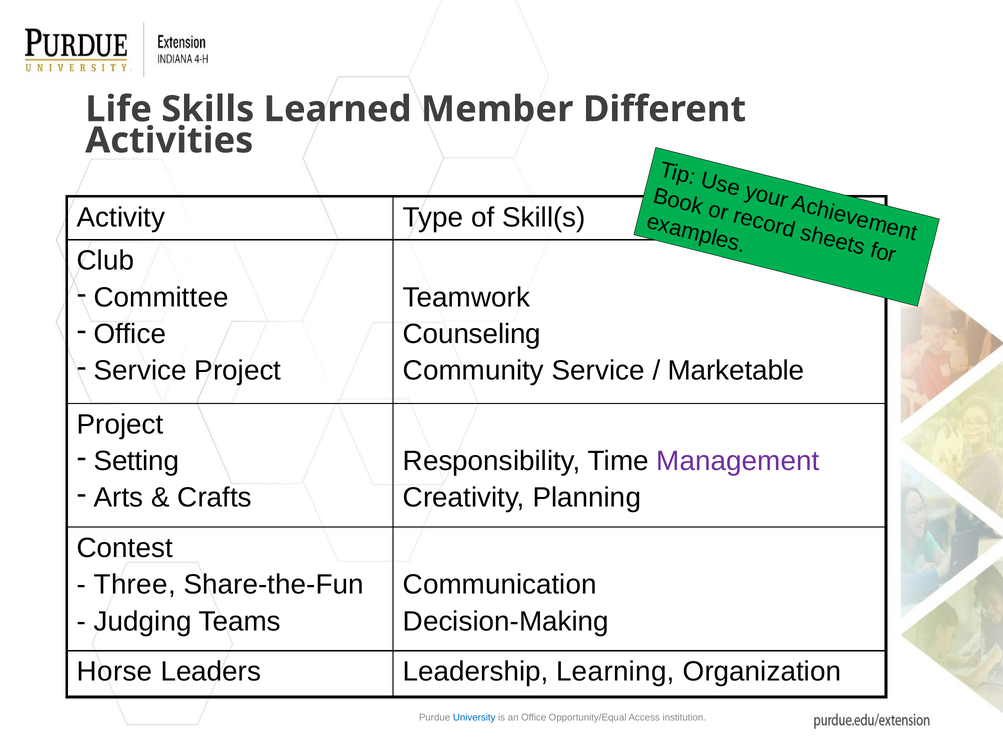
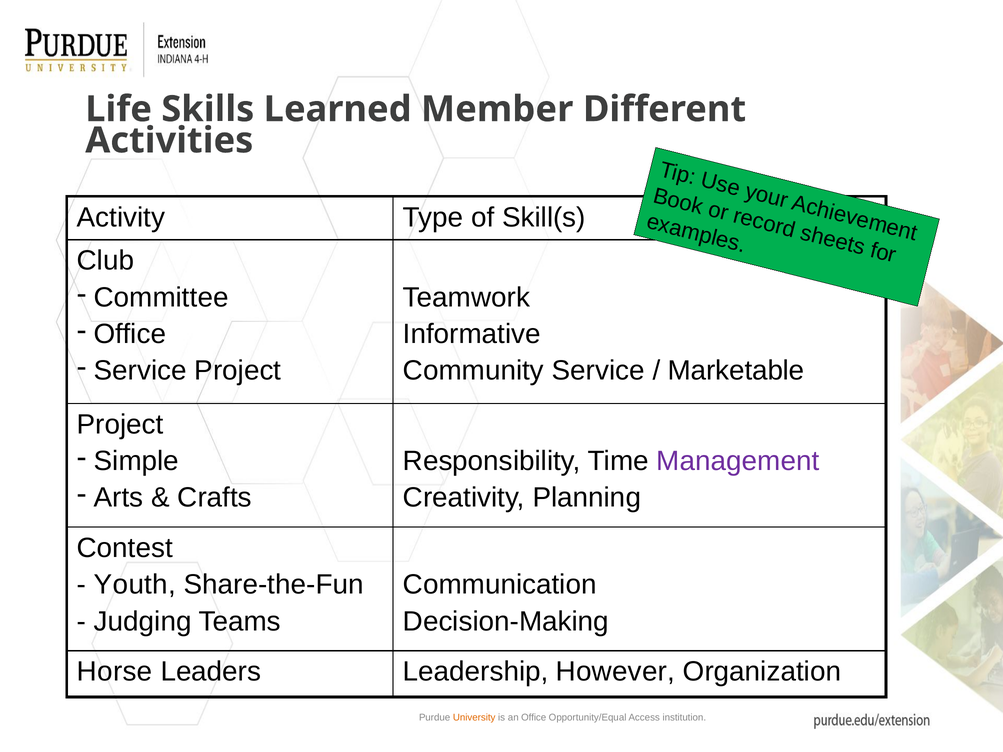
Counseling: Counseling -> Informative (472, 334)
Setting: Setting -> Simple (136, 461)
Three: Three -> Youth (135, 585)
Learning: Learning -> However (615, 672)
University colour: blue -> orange (474, 718)
